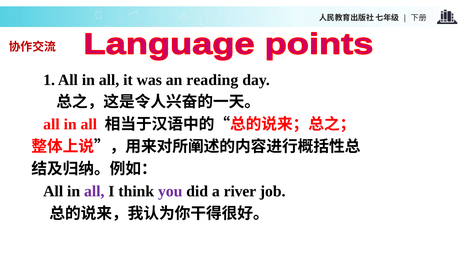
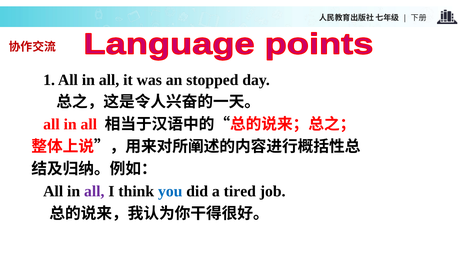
reading: reading -> stopped (212, 80)
you colour: purple -> blue (170, 191)
river: river -> tired (240, 191)
